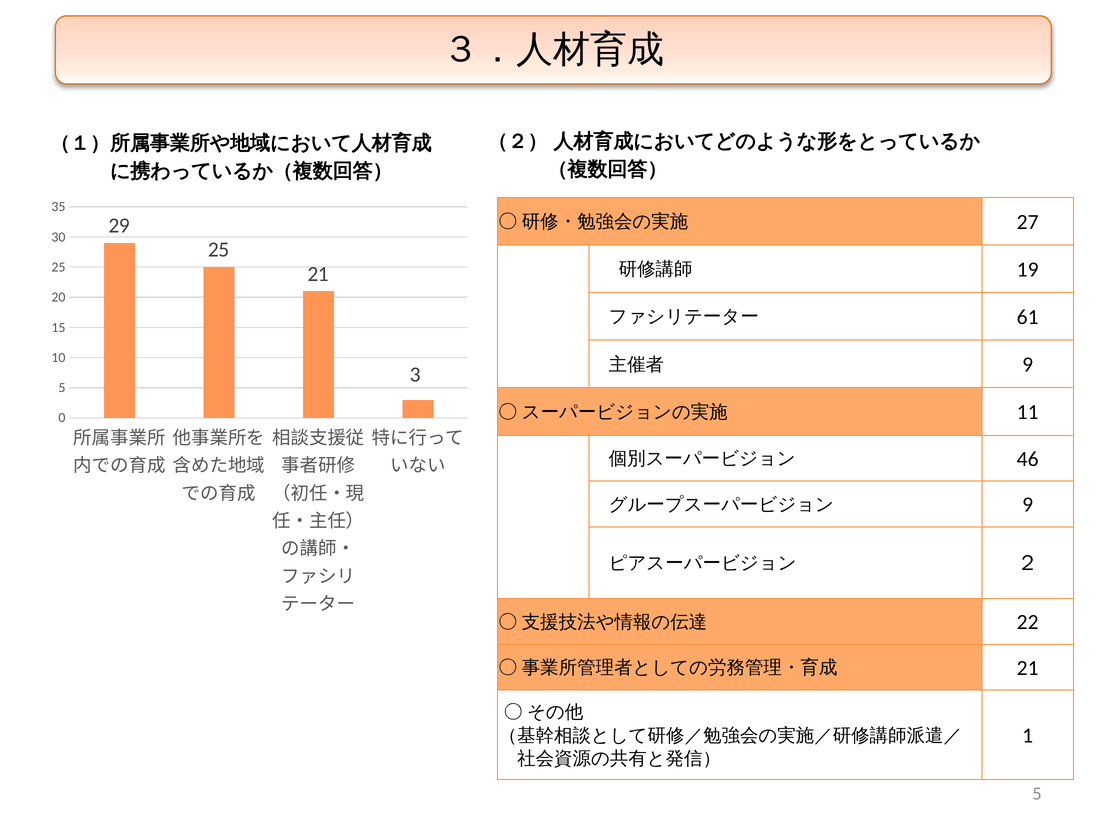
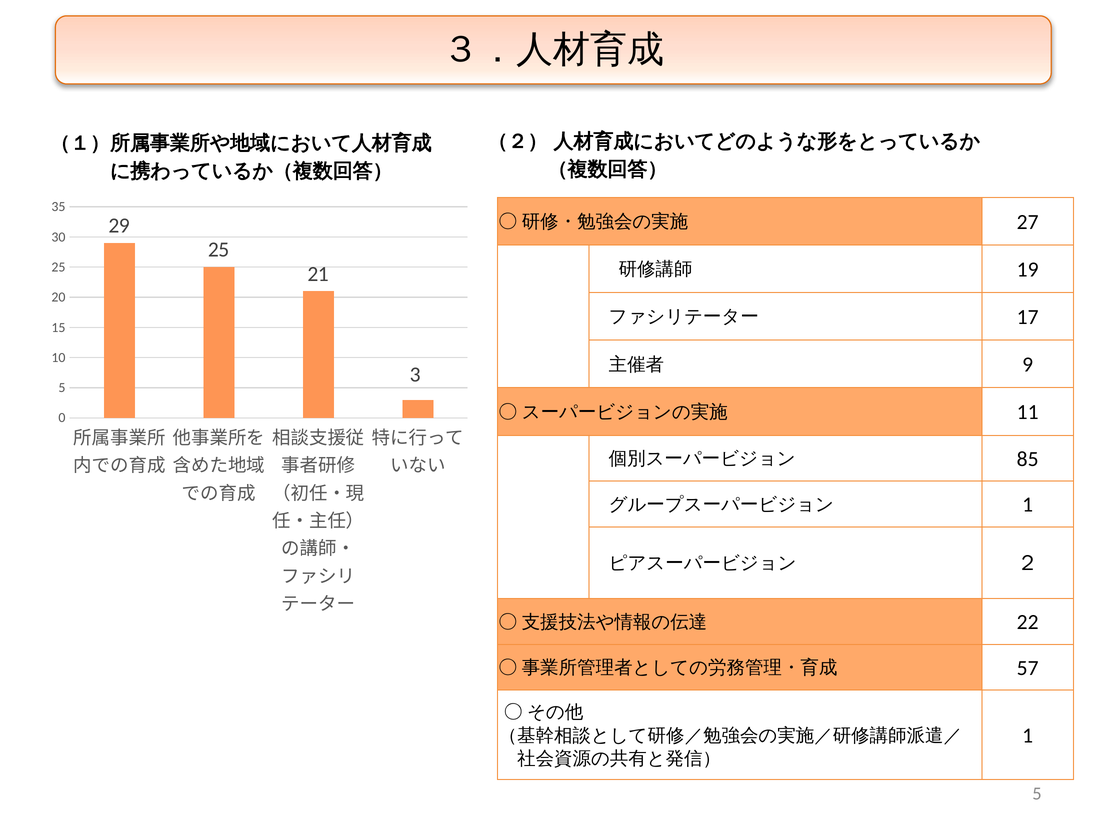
61: 61 -> 17 (1028, 317)
46: 46 -> 85 (1028, 459)
9: 9 -> 1 (1028, 505)
21: 21 -> 57 (1028, 668)
